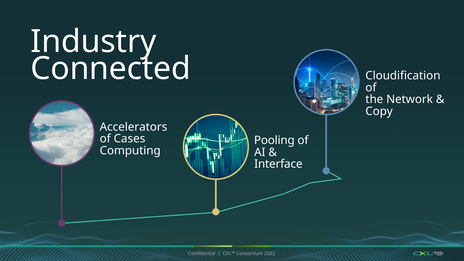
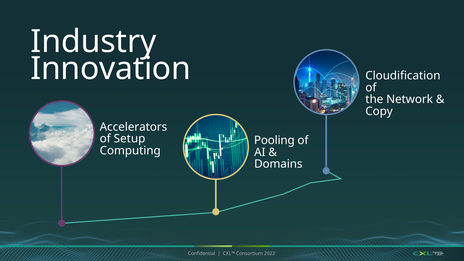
Connected: Connected -> Innovation (111, 68)
Cases: Cases -> Setup (130, 139)
Interface: Interface -> Domains (278, 164)
